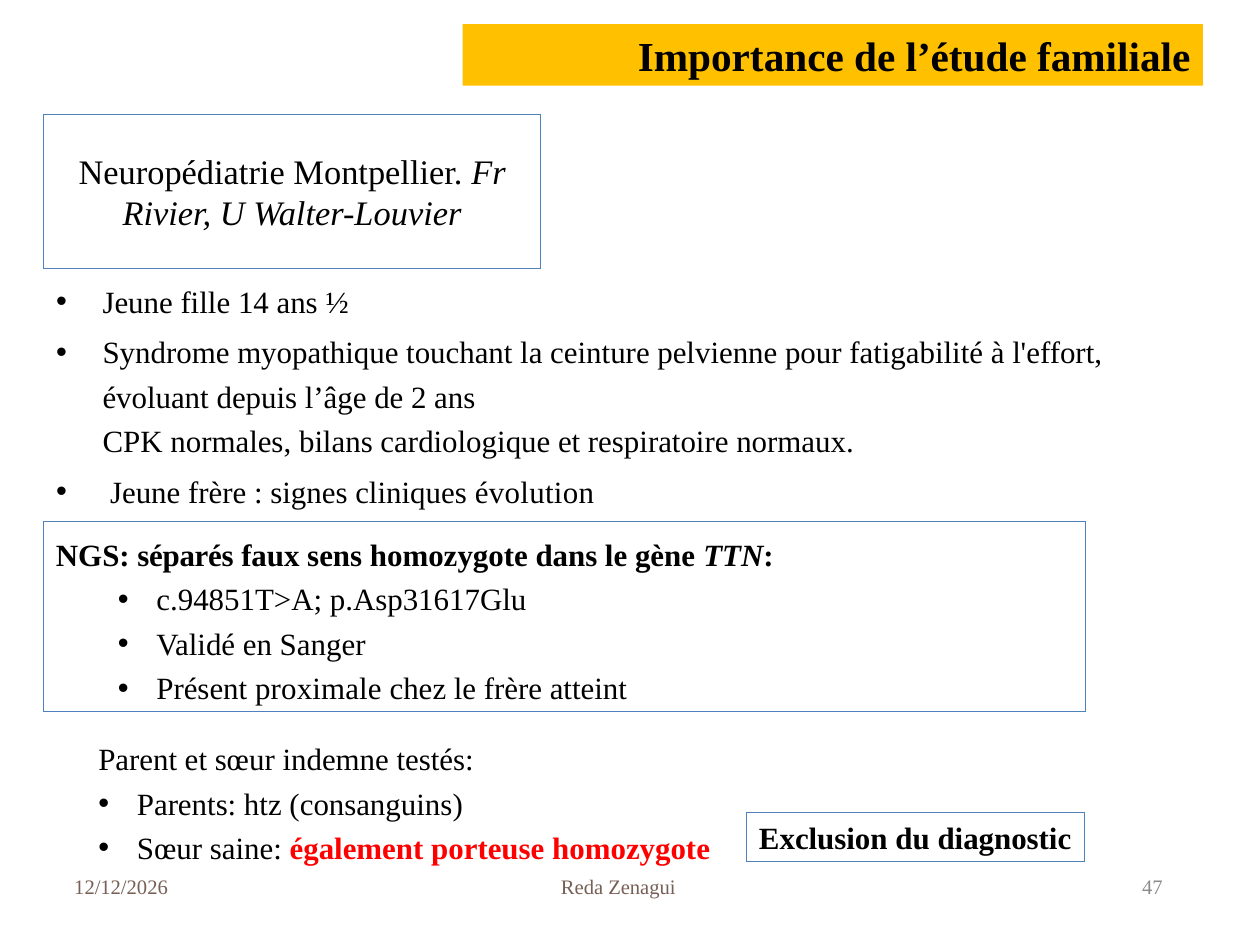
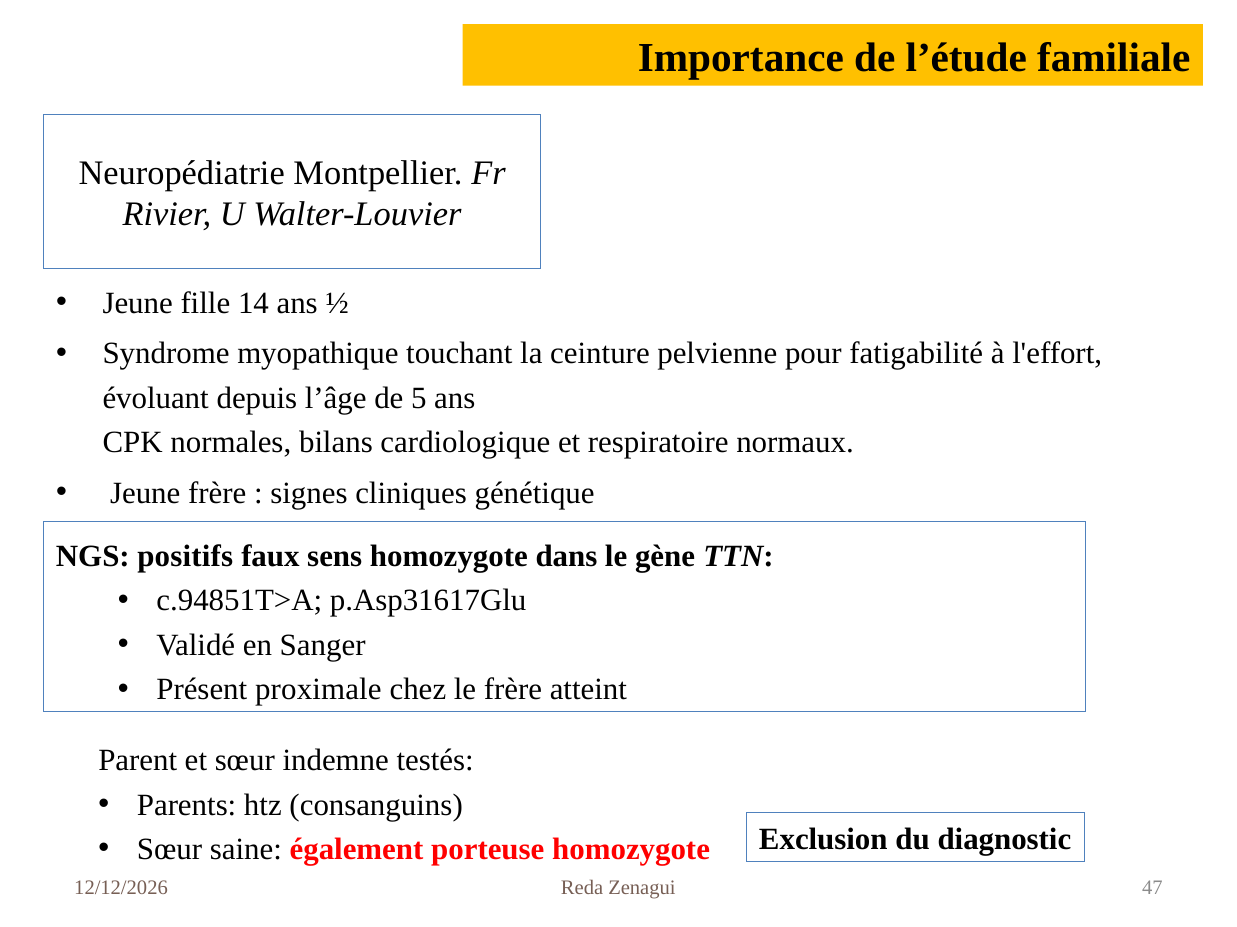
2: 2 -> 5 (419, 399)
évolution: évolution -> génétique (535, 494)
séparés: séparés -> positifs (185, 556)
